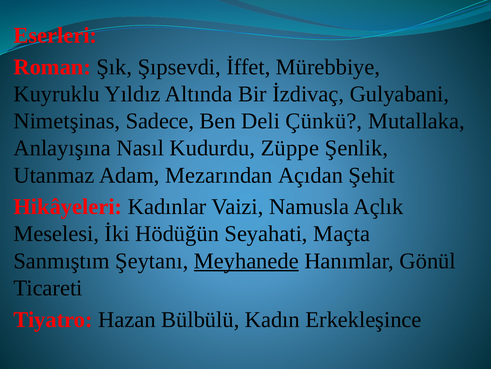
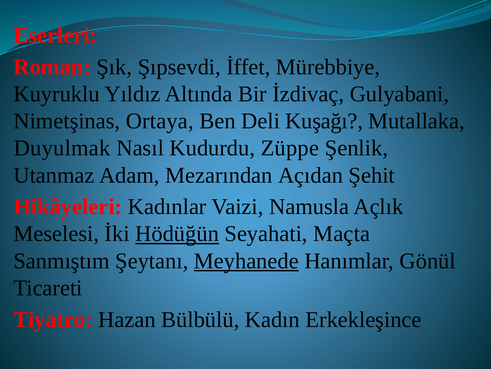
Sadece: Sadece -> Ortaya (160, 121)
Çünkü: Çünkü -> Kuşağı (324, 121)
Anlayışına: Anlayışına -> Duyulmak (62, 148)
Hödüğün underline: none -> present (177, 233)
